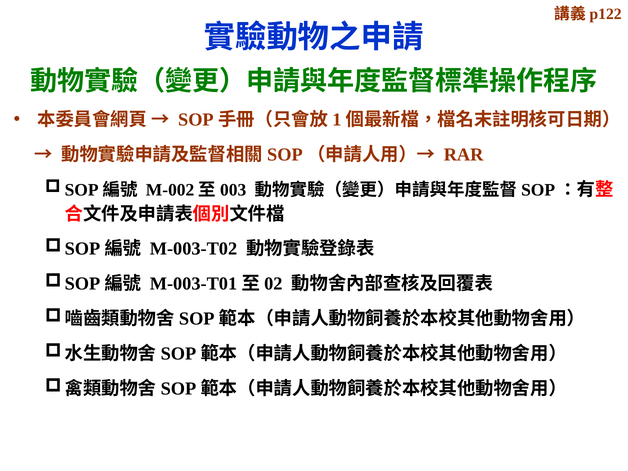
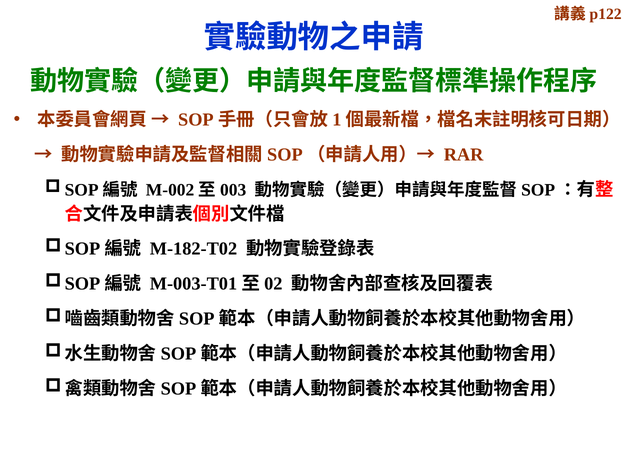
M-003-T02: M-003-T02 -> M-182-T02 (193, 249)
